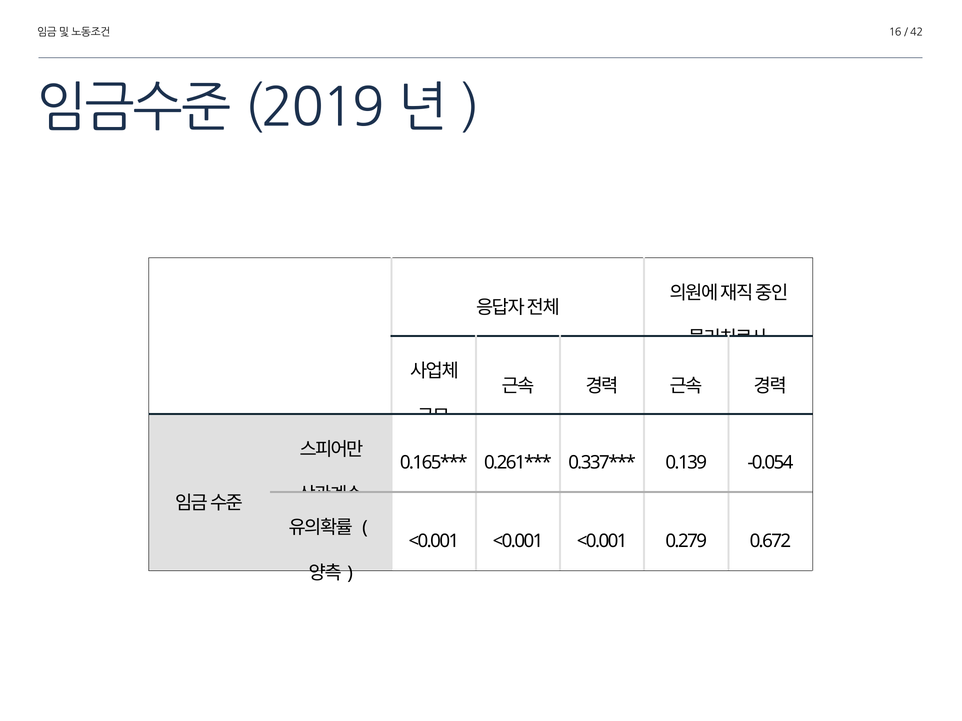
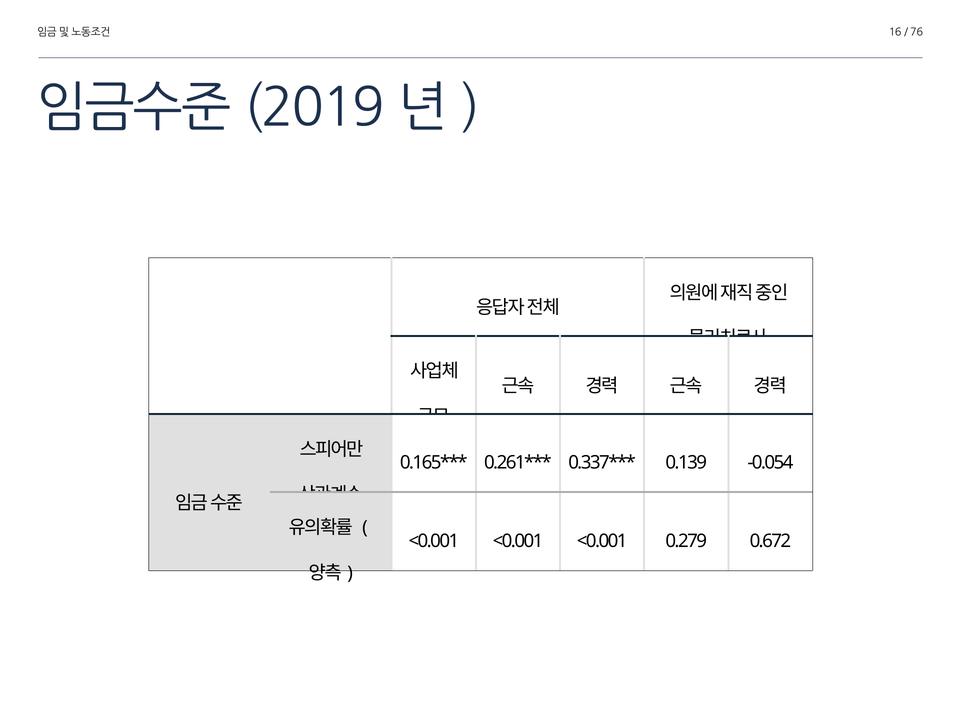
42: 42 -> 76 (917, 32)
